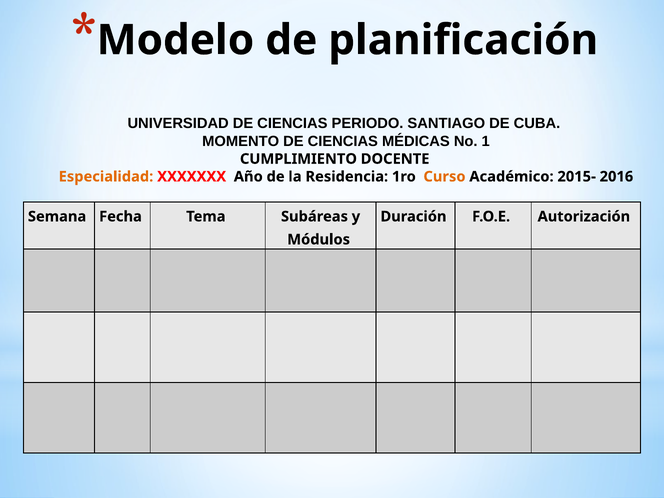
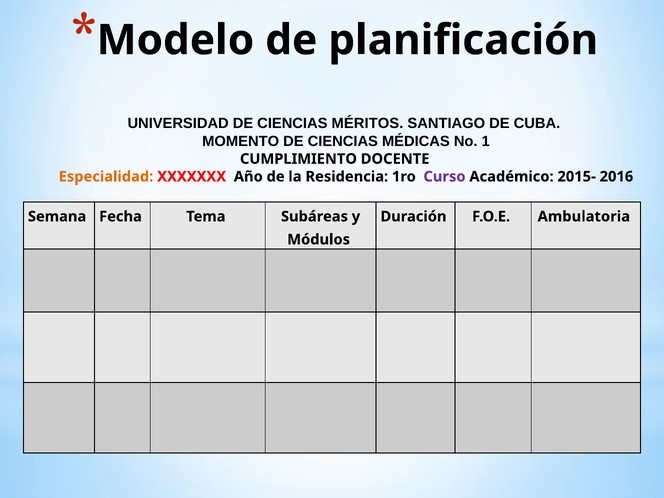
PERIODO: PERIODO -> MÉRITOS (367, 124)
Curso colour: orange -> purple (444, 177)
Autorización: Autorización -> Ambulatoria (584, 217)
